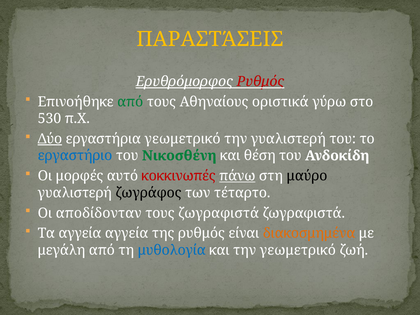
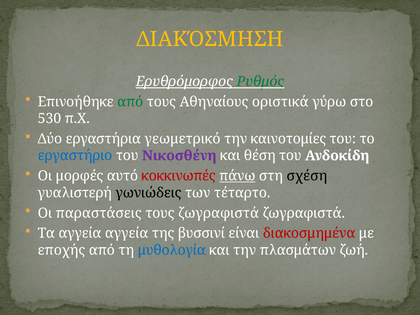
ΠΑΡΑΣΤΆΣΕΙΣ: ΠΑΡΑΣΤΆΣΕΙΣ -> ΔΙΑΚΌΣΜΗΣΗ (210, 39)
Ρυθμός colour: red -> green (260, 81)
Δύο underline: present -> none (50, 139)
την γυαλιστερή: γυαλιστερή -> καινοτομίες (288, 139)
Νικοσθένη colour: green -> purple (179, 156)
μαύρο: μαύρο -> σχέση (307, 176)
ζωγράφος: ζωγράφος -> γωνιώδεις (148, 193)
αποδίδονταν: αποδίδονταν -> παραστάσεις (99, 213)
της ρυθμός: ρυθμός -> βυσσινί (201, 233)
διακοσμημένα colour: orange -> red (309, 233)
μεγάλη: μεγάλη -> εποχής (61, 250)
την γεωμετρικό: γεωμετρικό -> πλασμάτων (298, 250)
